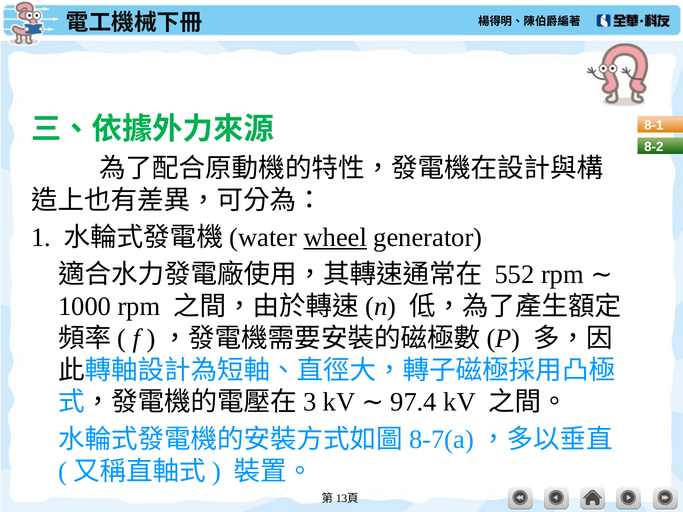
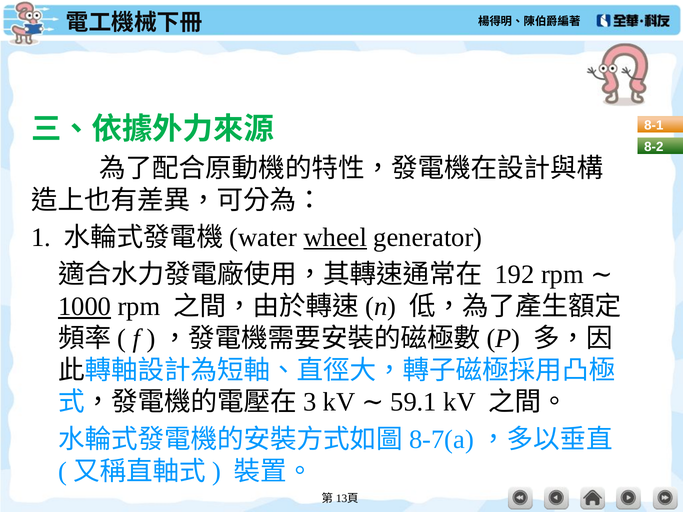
552: 552 -> 192 (515, 275)
1000 underline: none -> present (85, 307)
97.4: 97.4 -> 59.1 (414, 402)
